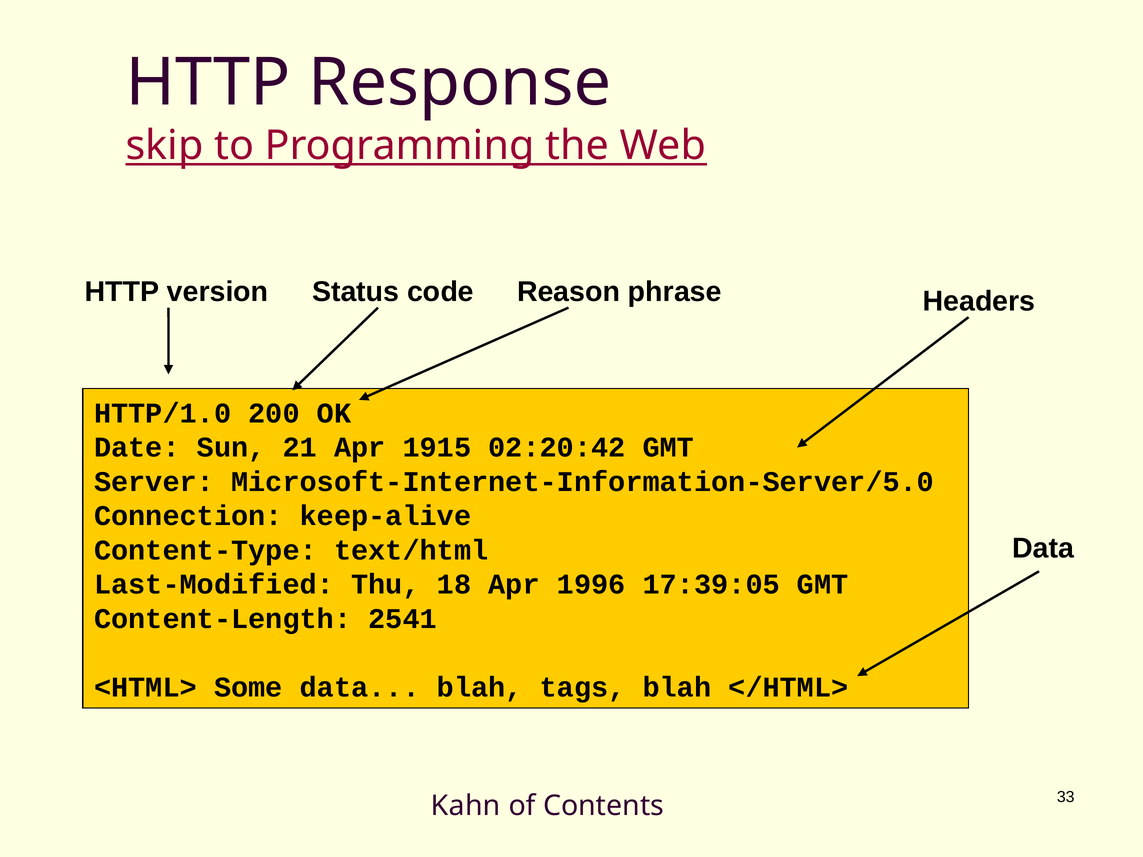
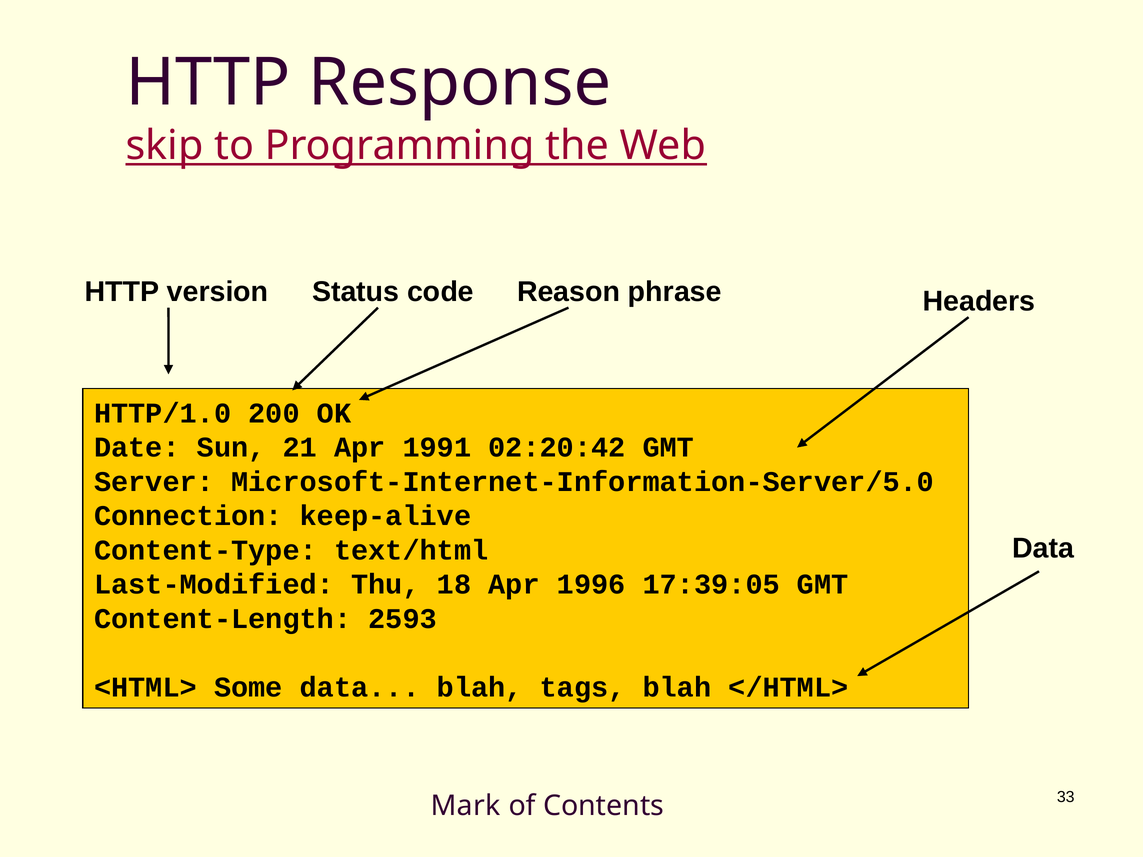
1915: 1915 -> 1991 (437, 448)
2541: 2541 -> 2593 (403, 619)
Kahn: Kahn -> Mark (466, 806)
